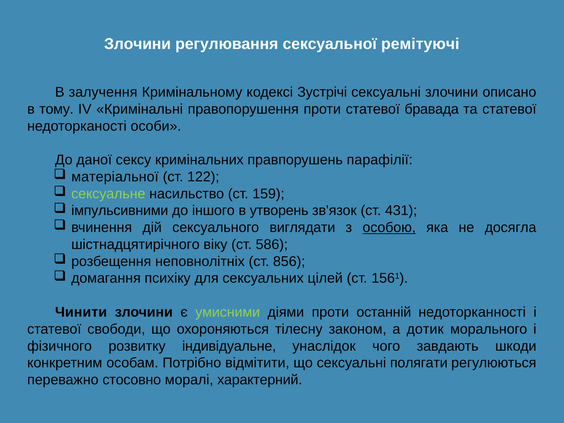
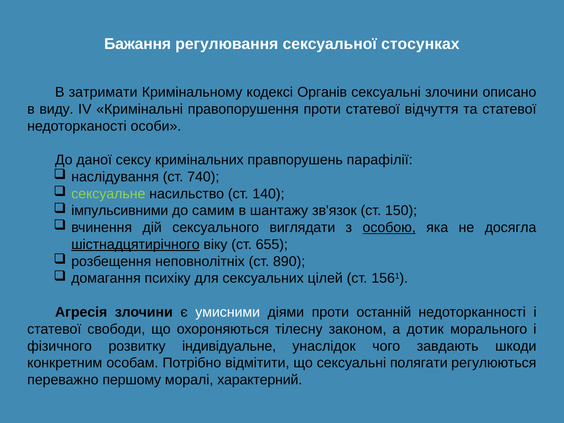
Злочини: Злочини -> Бажання (138, 44)
ремітуючі: ремітуючі -> стосунках (420, 44)
залучення: залучення -> затримати (103, 92)
Зустрічі: Зустрічі -> Органів (322, 92)
тому: тому -> виду (56, 109)
бравада: бравада -> відчуття (432, 109)
матеріальної: матеріальної -> наслідування (115, 177)
122: 122 -> 740 (203, 177)
159: 159 -> 140 (268, 194)
іншого: іншого -> самим (213, 211)
утворень: утворень -> шантажу (279, 211)
431: 431 -> 150 (401, 211)
шістнадцятирічного underline: none -> present (135, 245)
586: 586 -> 655 (272, 245)
856: 856 -> 890 (289, 261)
Чинити: Чинити -> Агресія (81, 312)
умисними colour: light green -> white (228, 312)
стосовно: стосовно -> першому (132, 380)
